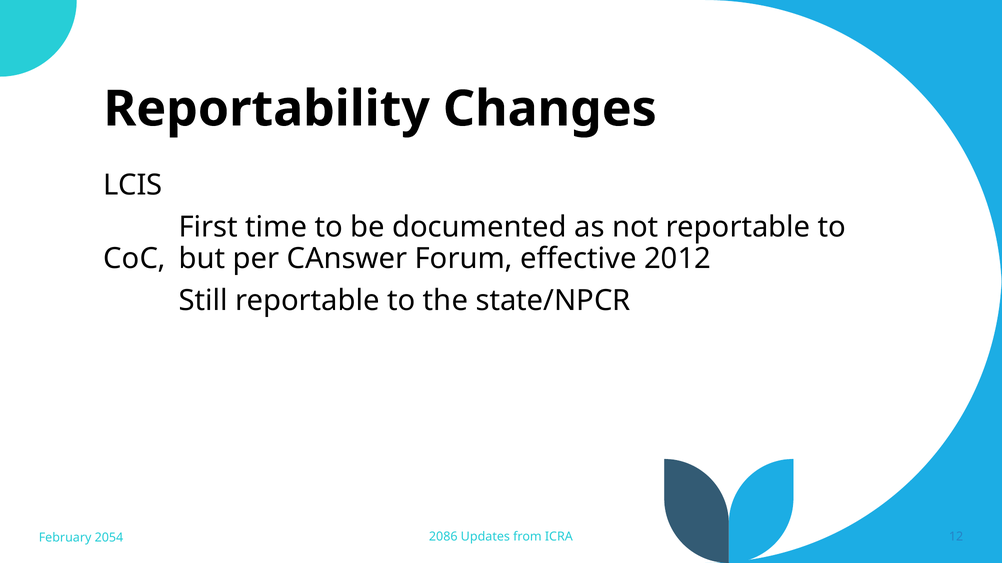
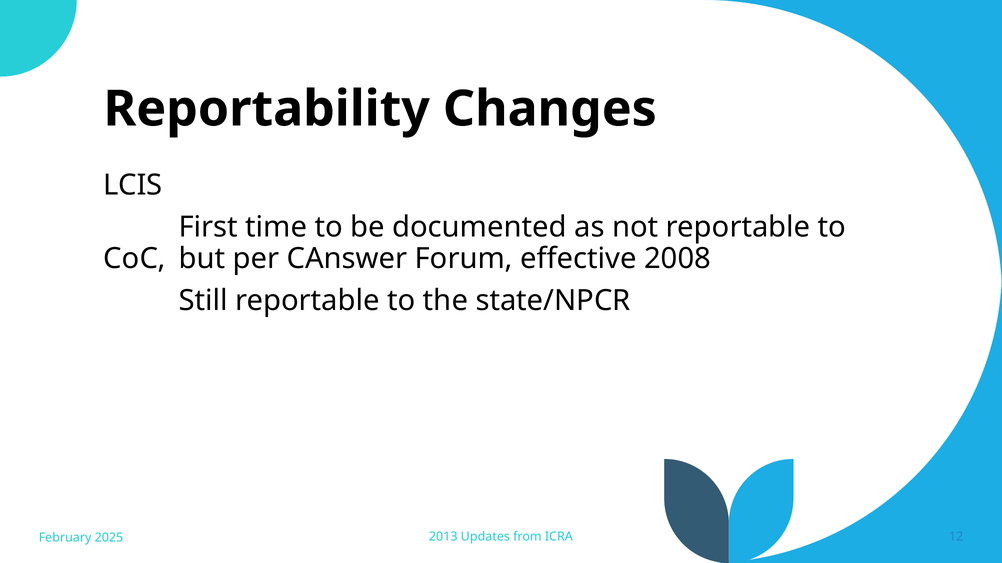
2012: 2012 -> 2008 (678, 259)
2086: 2086 -> 2013 (443, 537)
2054: 2054 -> 2025 (109, 538)
